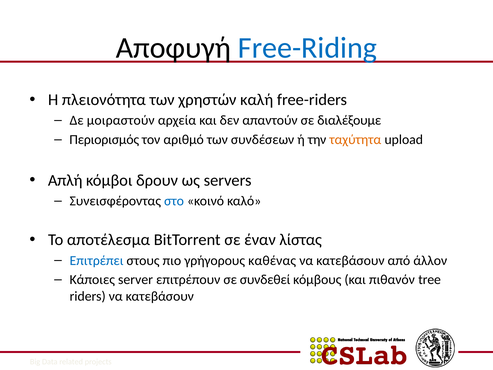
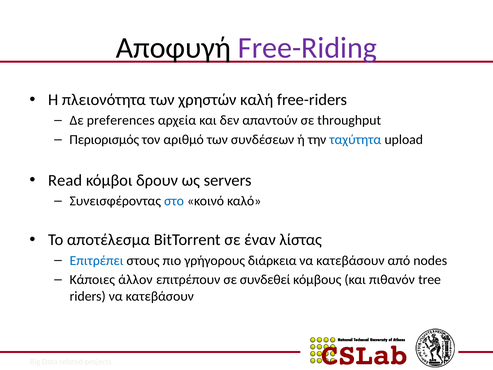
Free-Riding colour: blue -> purple (307, 48)
μοιραστούν: μοιραστούν -> preferences (121, 120)
διαλέξουμε: διαλέξουμε -> throughput (349, 120)
ταχύτητα colour: orange -> blue (355, 140)
Απλή: Απλή -> Read (65, 180)
καθένας: καθένας -> διάρκεια (272, 260)
άλλον: άλλον -> nodes (430, 260)
server: server -> άλλον (135, 280)
